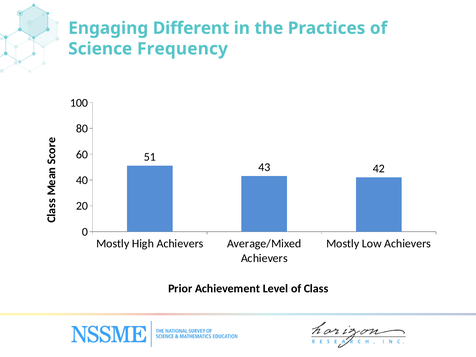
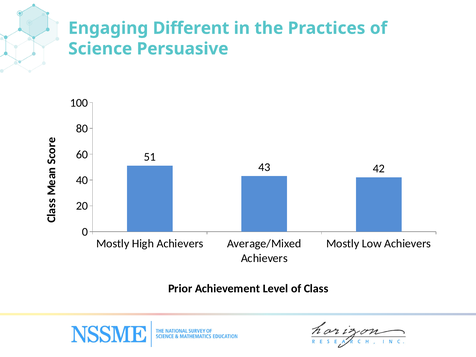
Frequency: Frequency -> Persuasive (183, 49)
